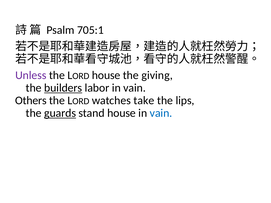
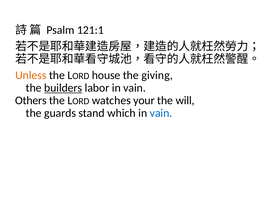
705:1: 705:1 -> 121:1 (90, 30)
Unless colour: purple -> orange (31, 75)
take: take -> your (144, 101)
lips: lips -> will (185, 101)
guards underline: present -> none (60, 113)
stand house: house -> which (121, 113)
